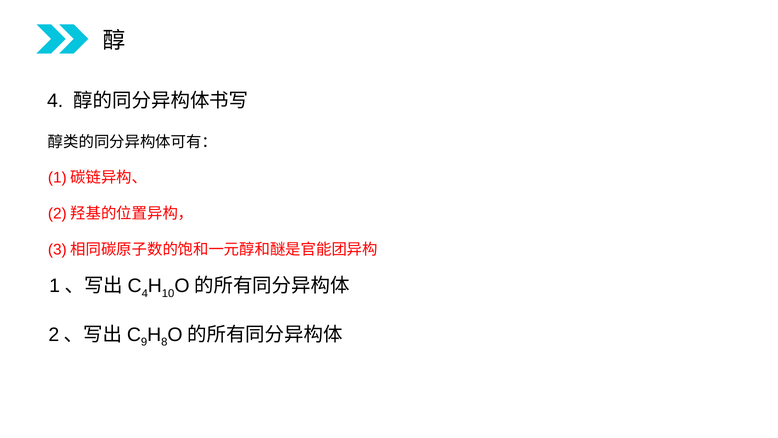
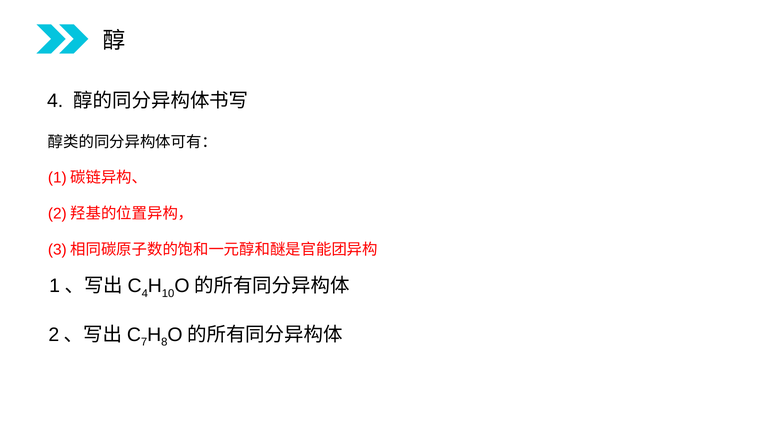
9: 9 -> 7 (144, 342)
